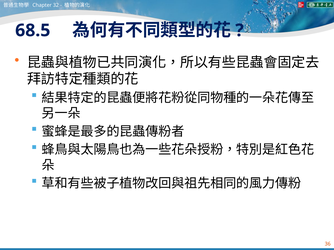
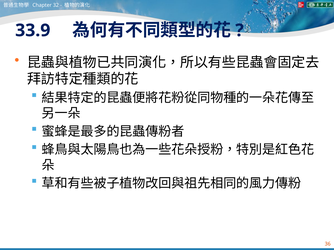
68.5: 68.5 -> 33.9 (33, 30)
